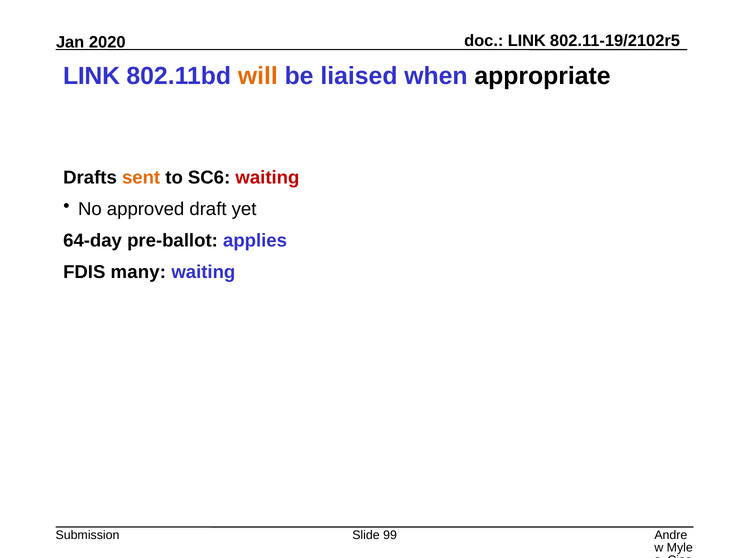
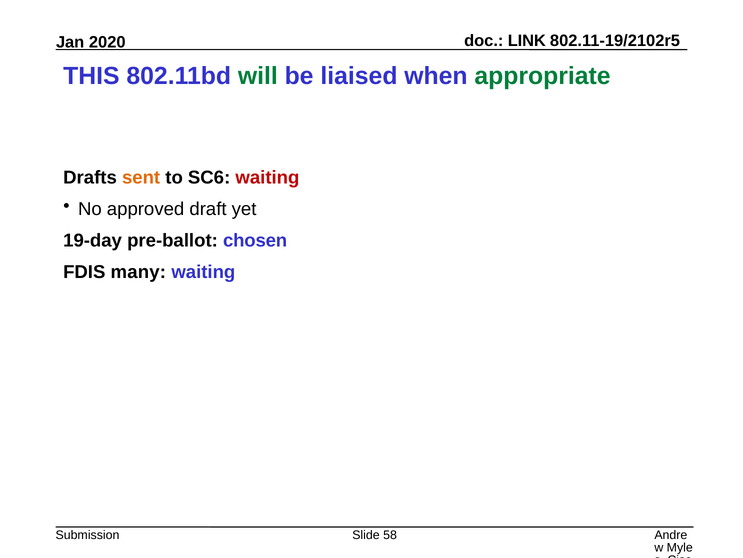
LINK: LINK -> THIS (91, 76)
will colour: orange -> green (258, 76)
appropriate colour: black -> green (543, 76)
64-day: 64-day -> 19-day (93, 240)
applies: applies -> chosen (255, 240)
99: 99 -> 58 (390, 534)
